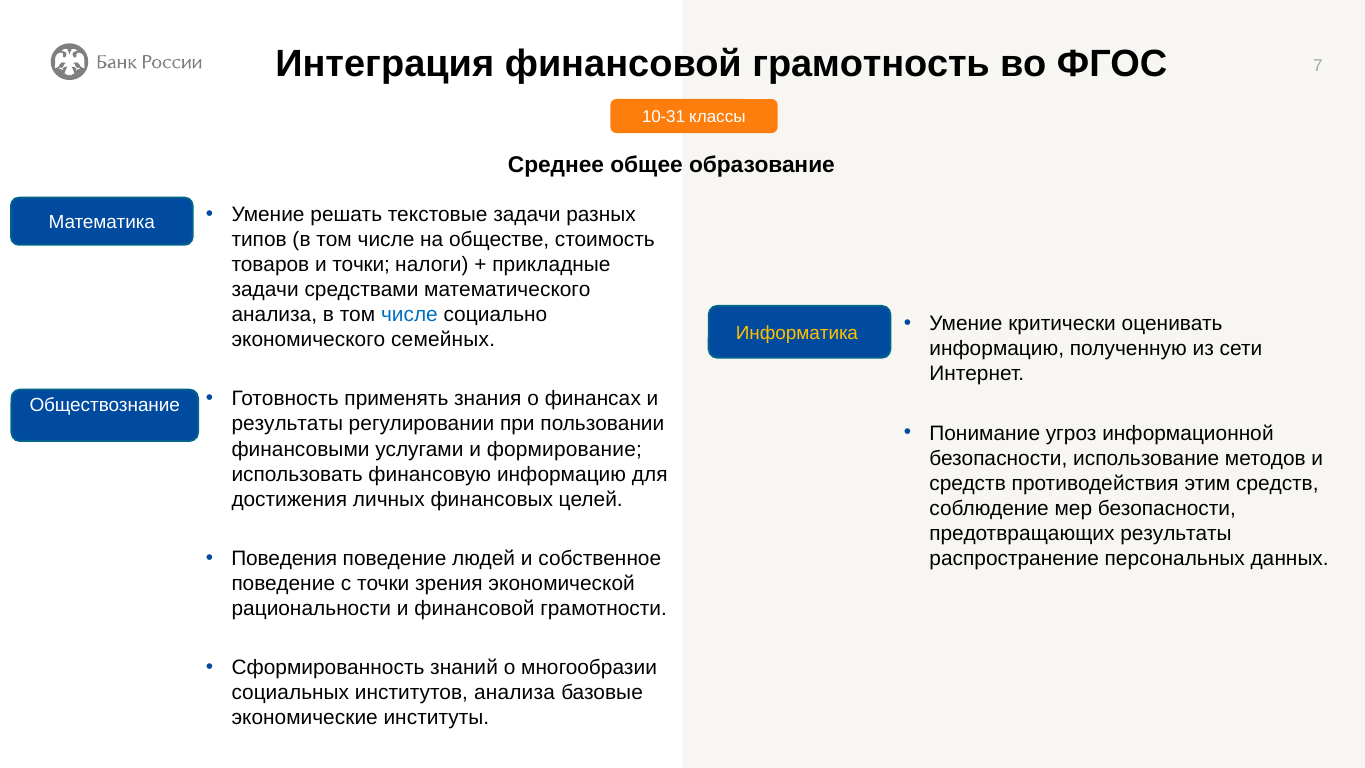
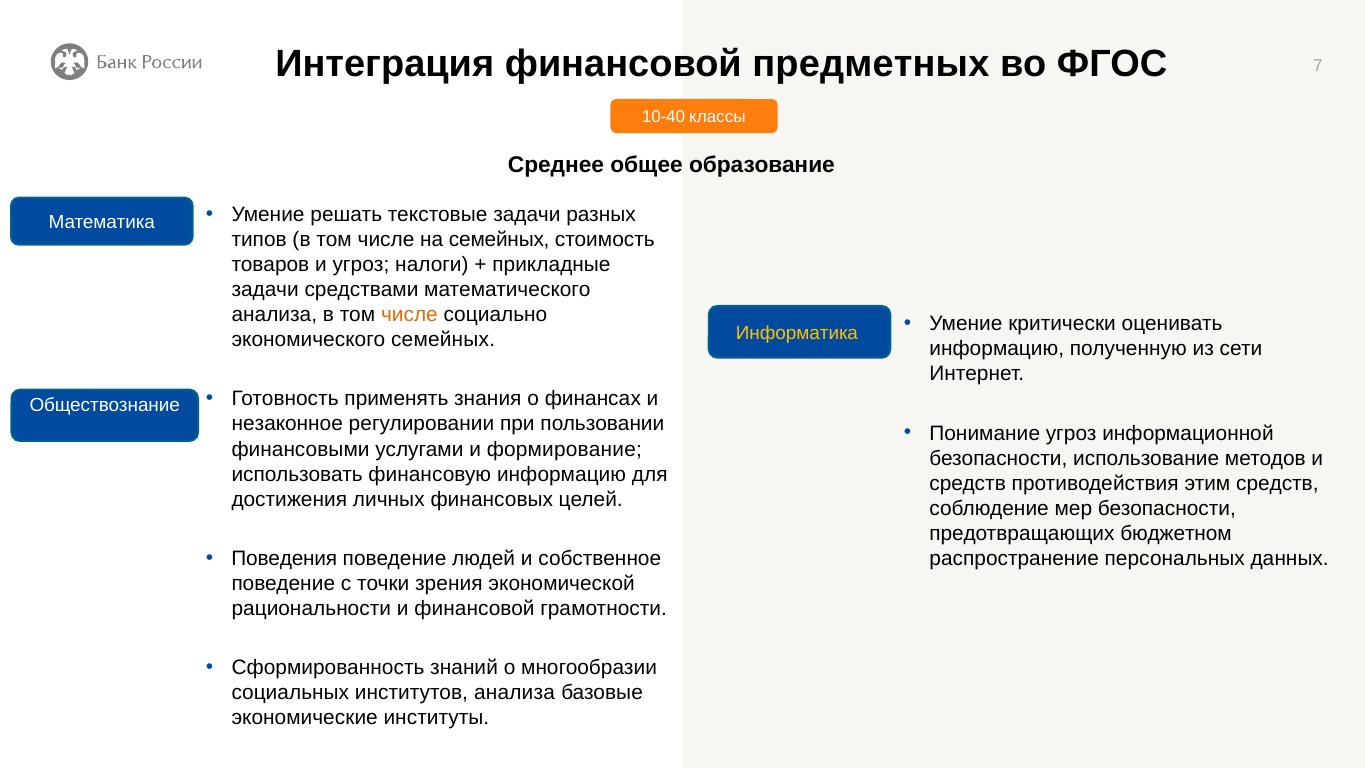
грамотность: грамотность -> предметных (871, 64)
10-31: 10-31 -> 10-40 (664, 117)
на обществе: обществе -> семейных (499, 240)
и точки: точки -> угроз (361, 265)
числе colour: blue -> orange (409, 315)
результаты: результаты -> незаконное (287, 424)
предотвращающих результаты: результаты -> бюджетном (1176, 533)
